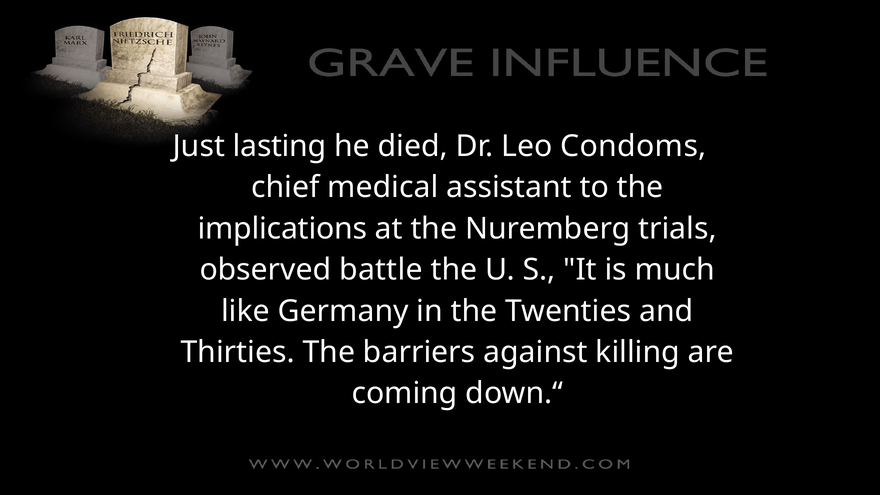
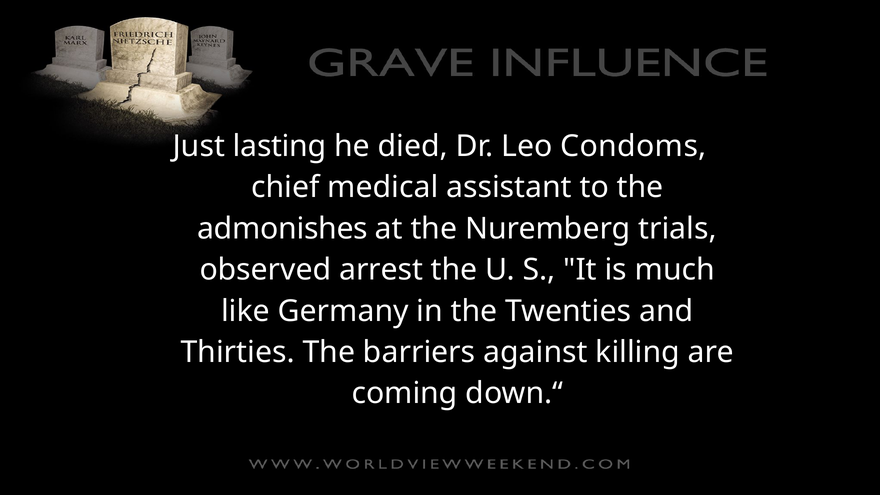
implications: implications -> admonishes (283, 229)
battle: battle -> arrest (381, 270)
